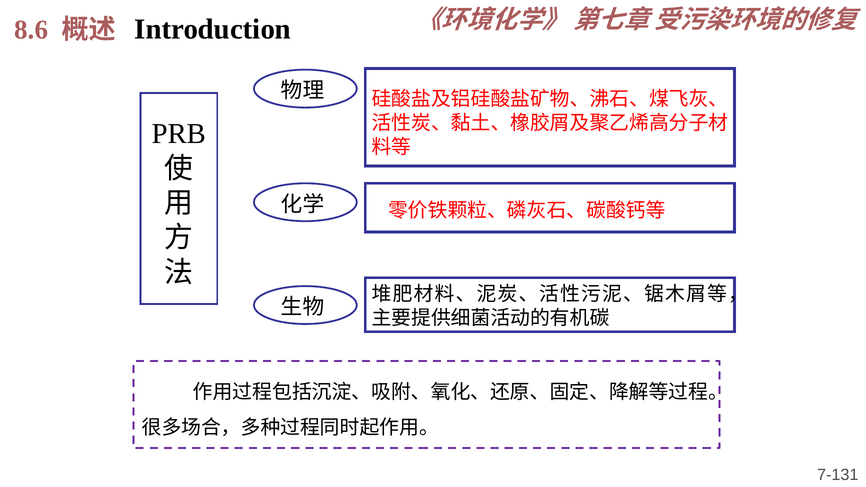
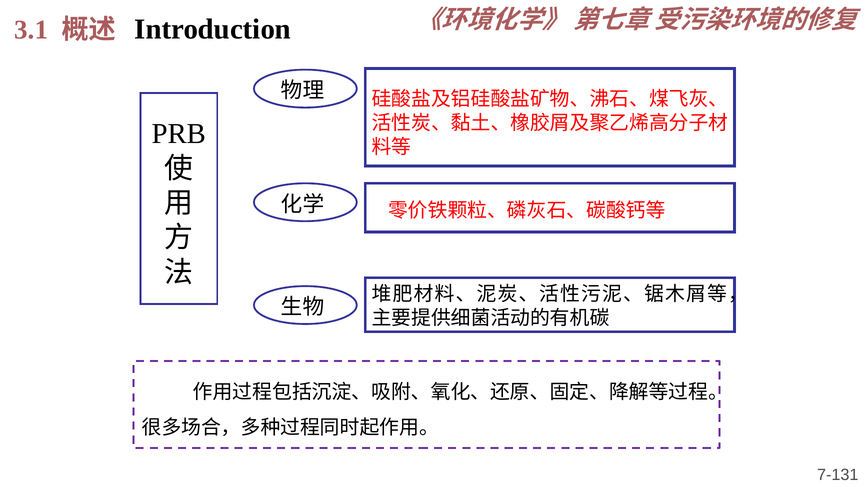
8.6: 8.6 -> 3.1 (31, 30)
